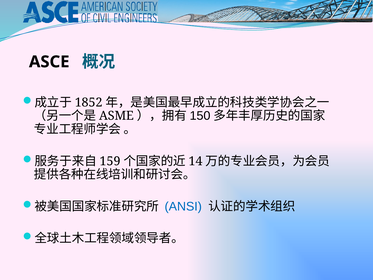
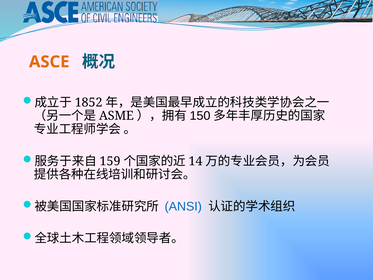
ASCE colour: black -> orange (49, 62)
